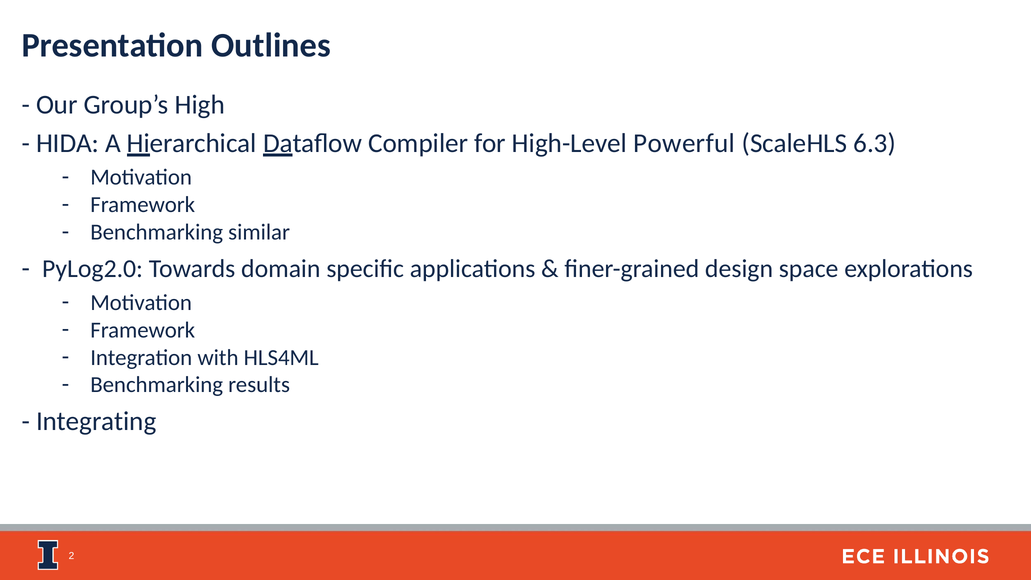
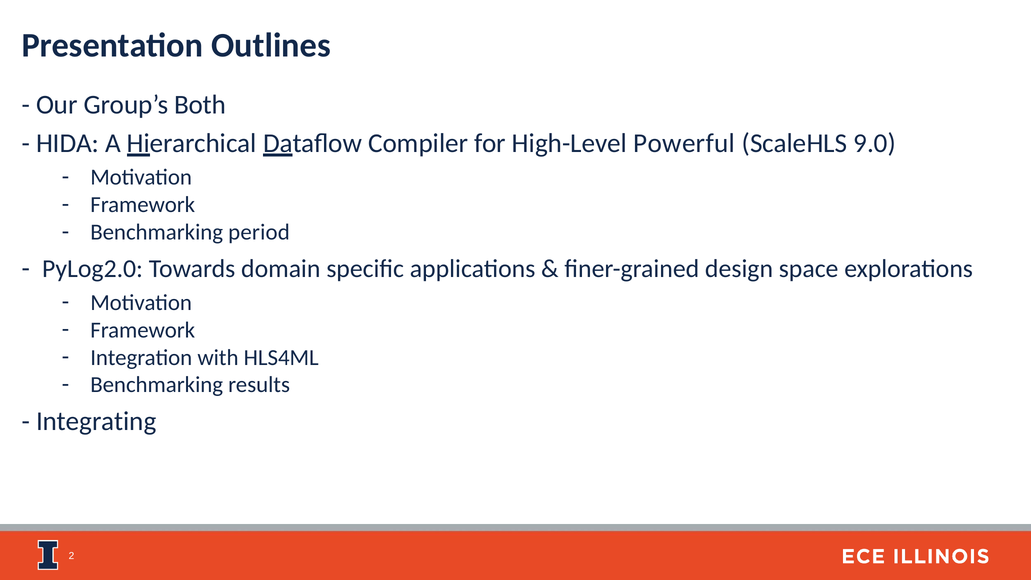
High: High -> Both (200, 105)
6.3: 6.3 -> 9.0 (875, 143)
similar: similar -> period (259, 232)
